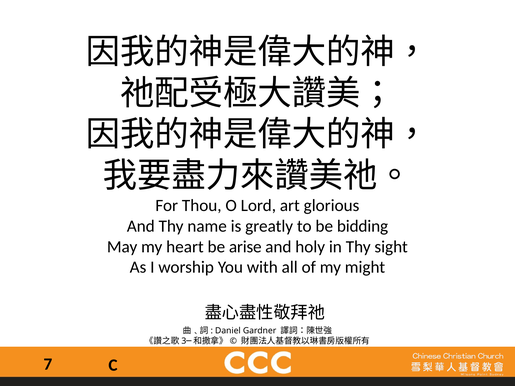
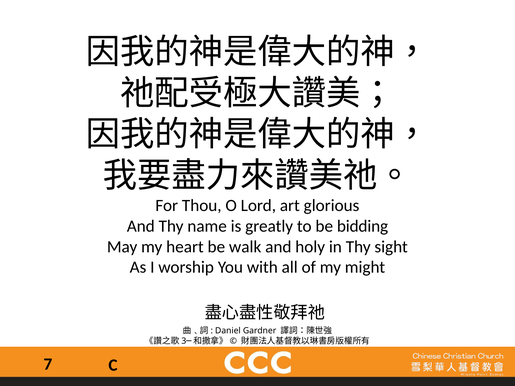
arise: arise -> walk (245, 247)
